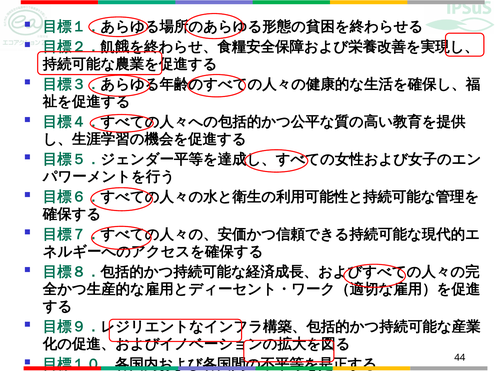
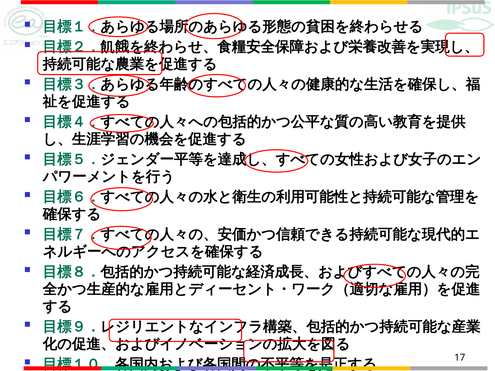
44: 44 -> 17 (460, 358)
